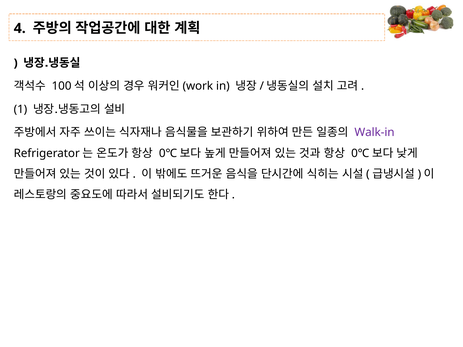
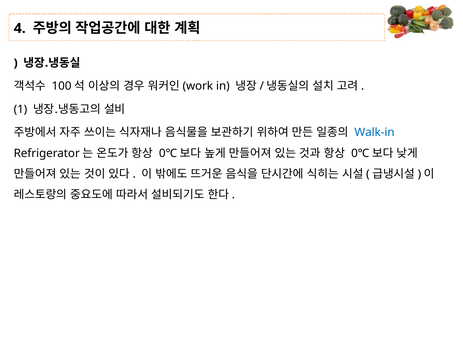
Walk-in colour: purple -> blue (375, 132)
